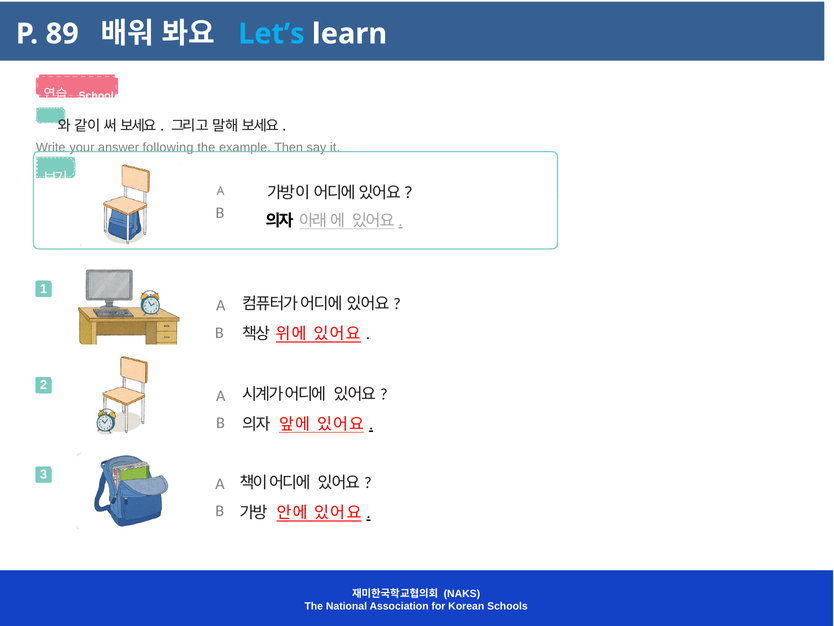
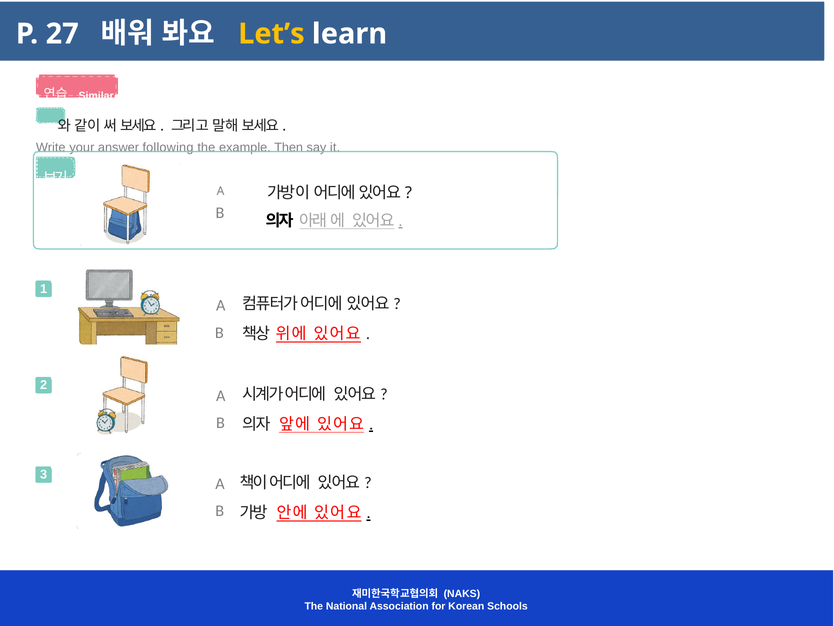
89: 89 -> 27 (62, 34)
Let’s colour: light blue -> yellow (271, 34)
School: School -> Similar (96, 96)
